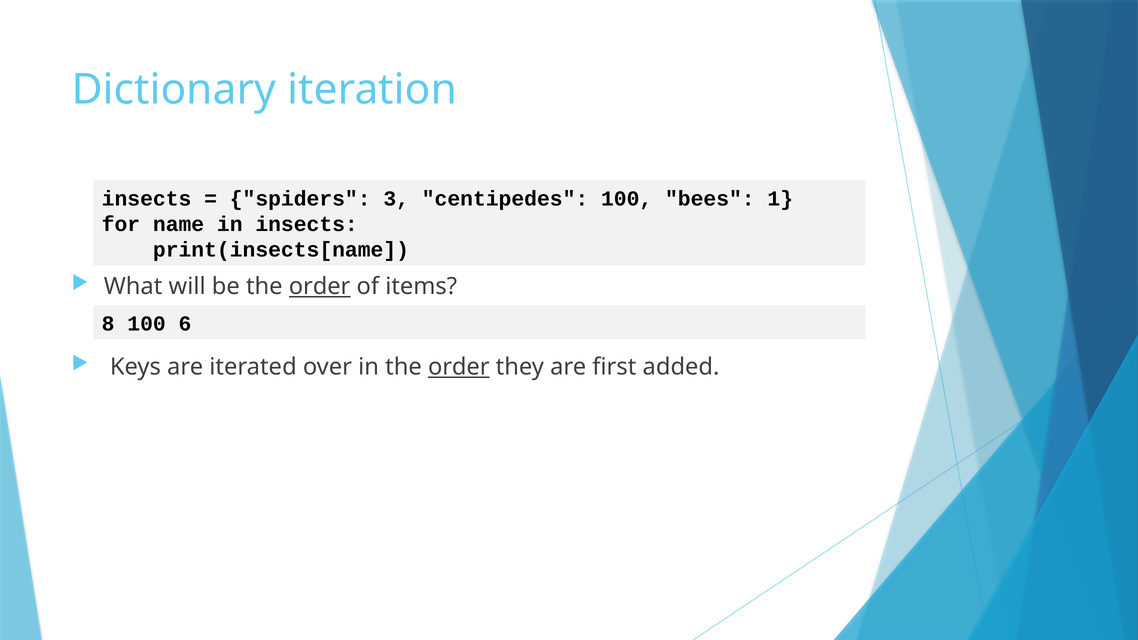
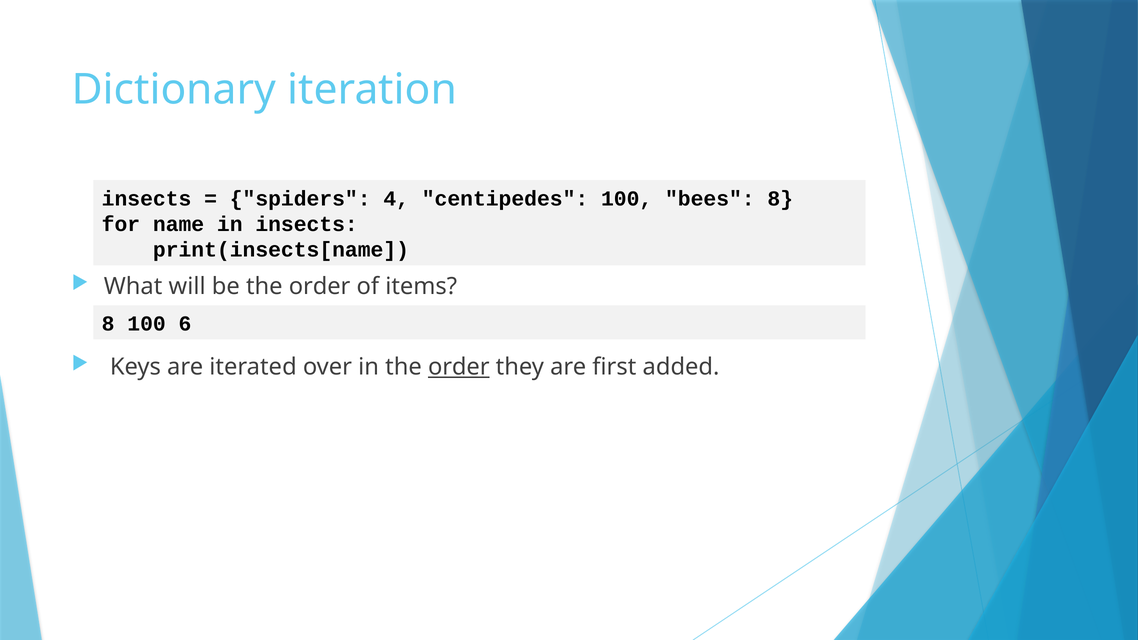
3: 3 -> 4 (396, 199)
bees 1: 1 -> 8 (780, 199)
order underline: present -> none (320, 287)
